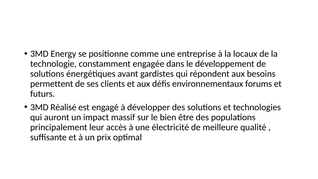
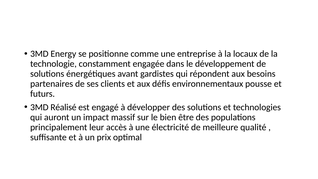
permettent: permettent -> partenaires (52, 84)
forums: forums -> pousse (259, 84)
